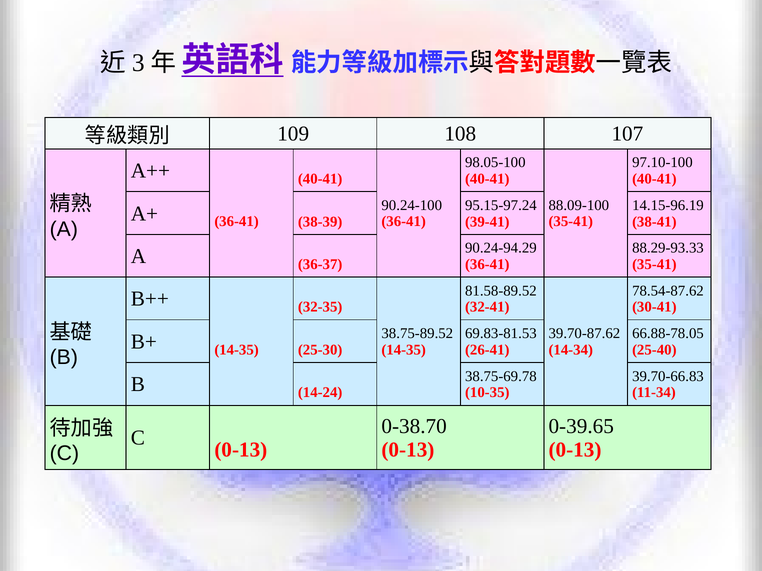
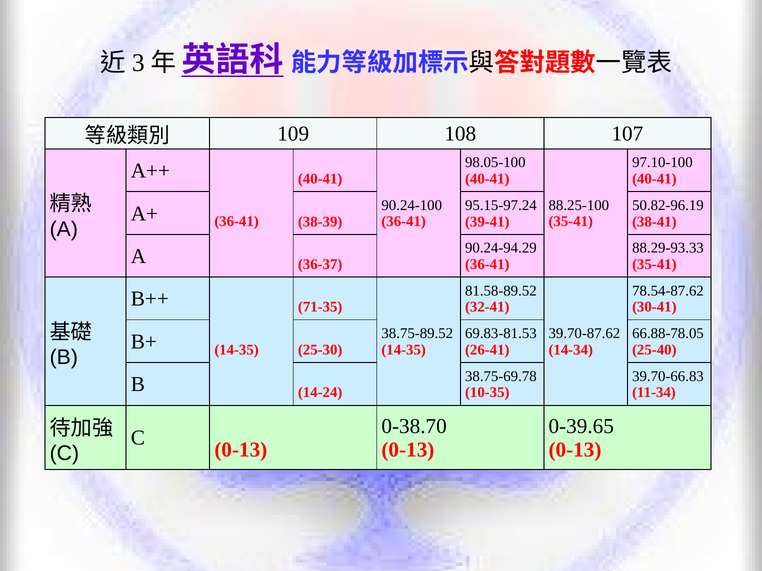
88.09-100: 88.09-100 -> 88.25-100 (579, 205)
14.15-96.19: 14.15-96.19 -> 50.82-96.19 (668, 205)
32-35: 32-35 -> 71-35 (320, 307)
